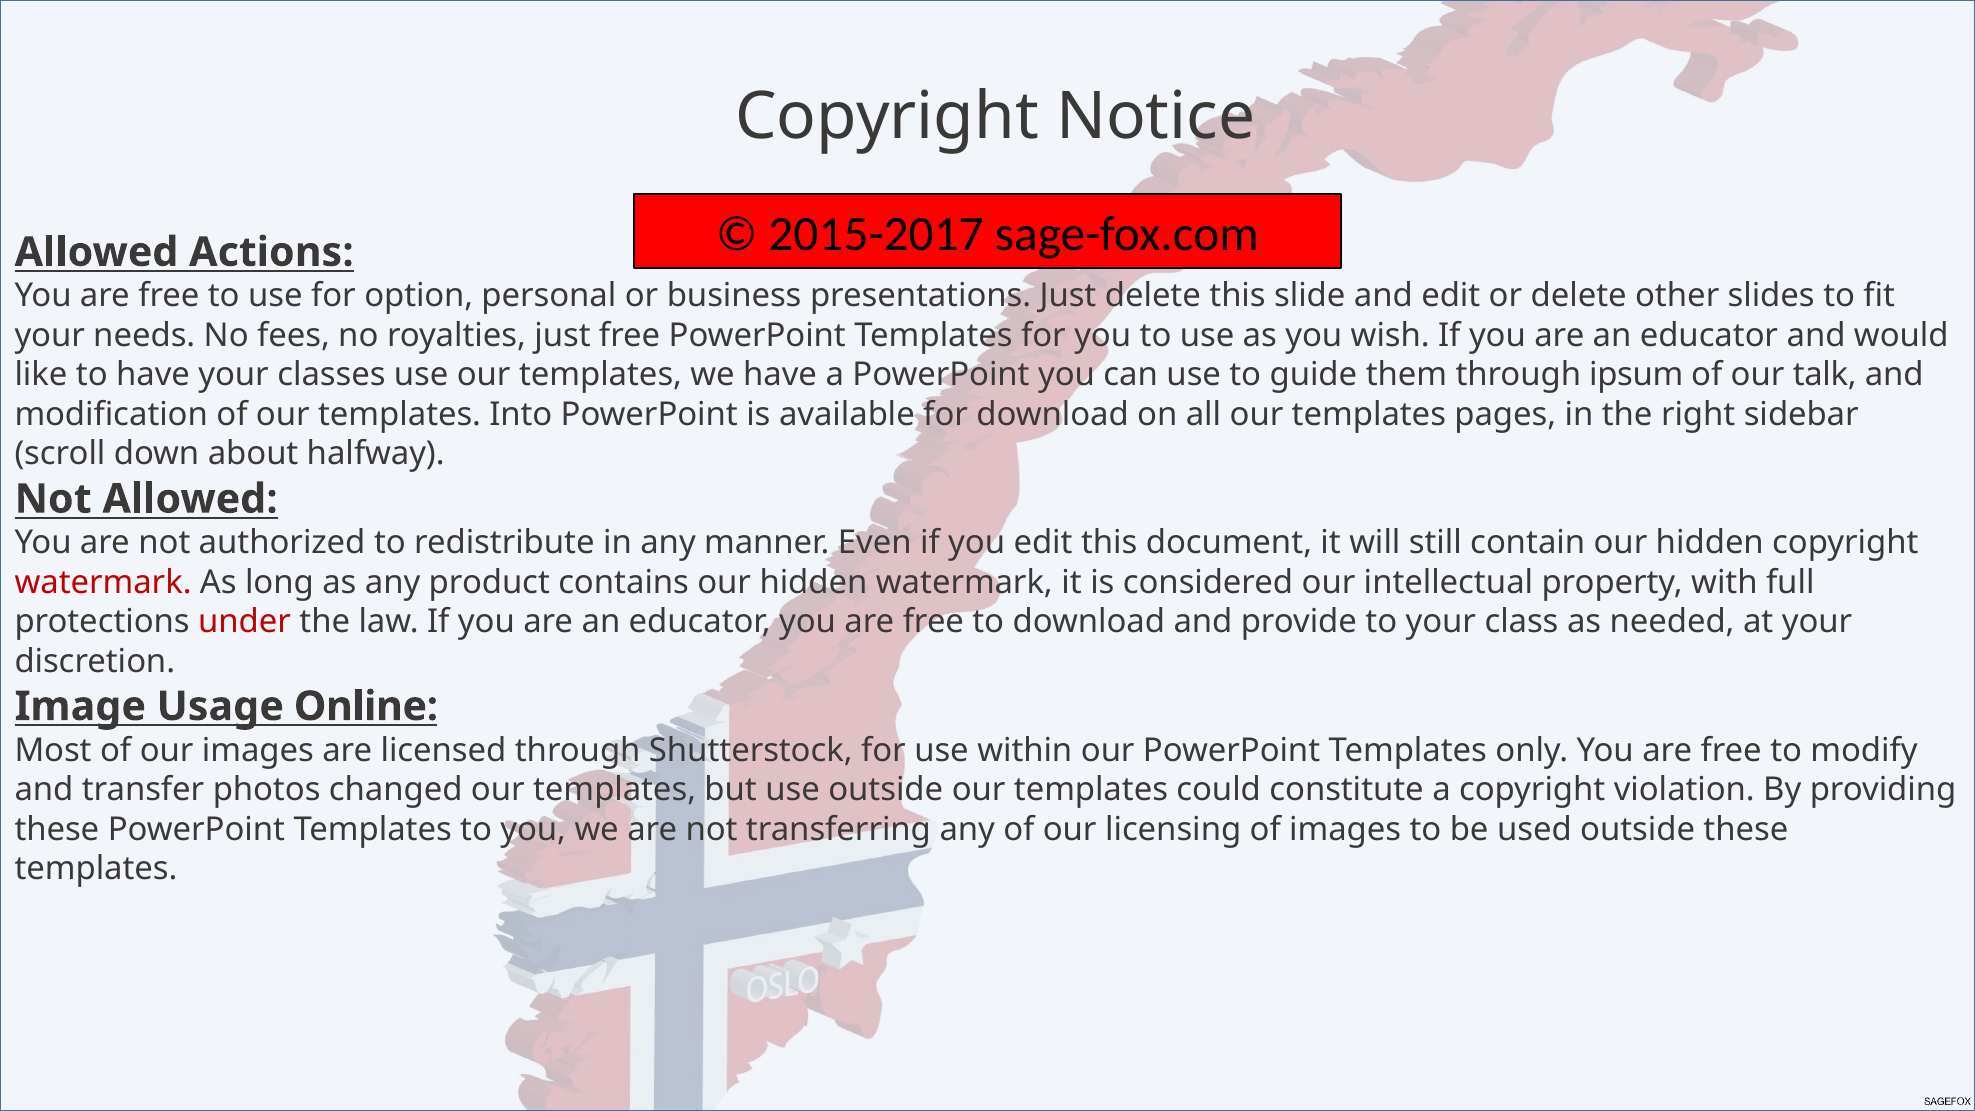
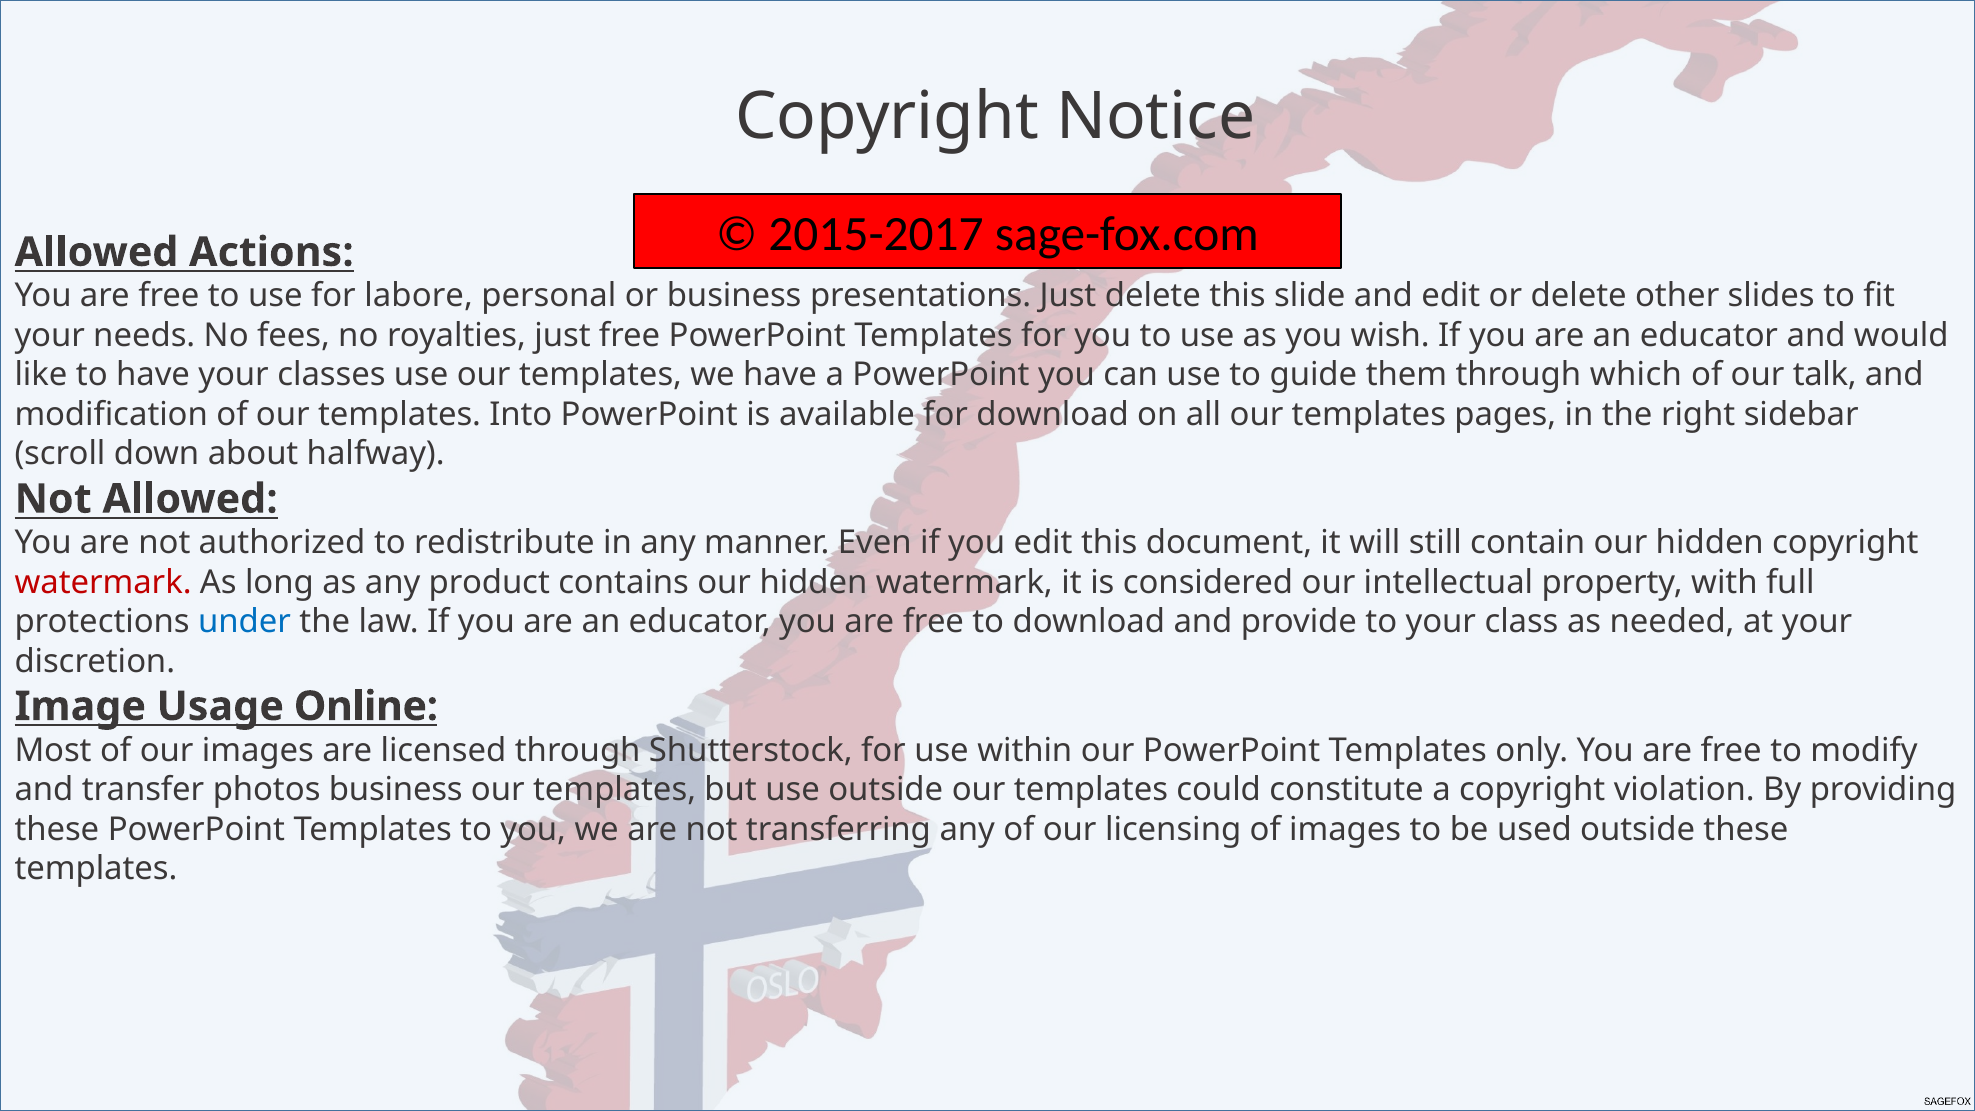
option: option -> labore (419, 296)
ipsum: ipsum -> which (1636, 375)
under colour: red -> blue (245, 622)
photos changed: changed -> business (396, 790)
